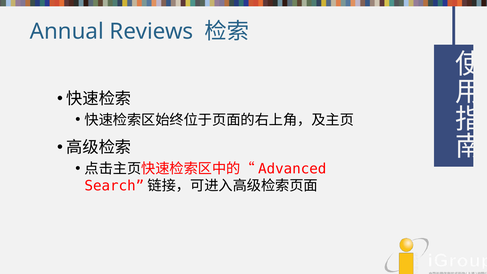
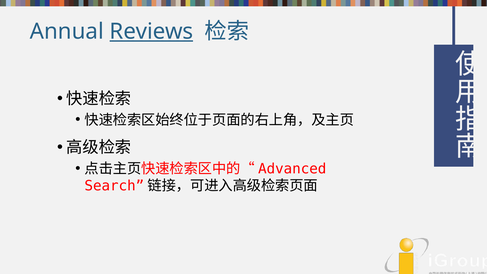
Reviews underline: none -> present (151, 31)
